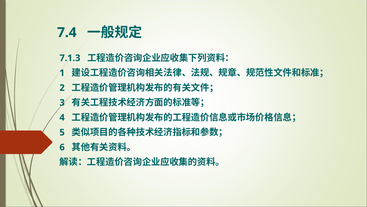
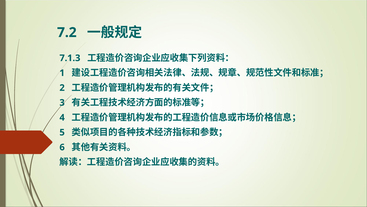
7.4: 7.4 -> 7.2 (67, 32)
